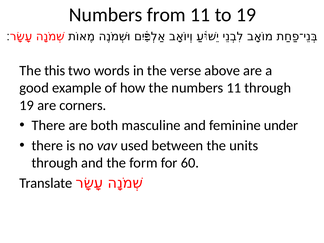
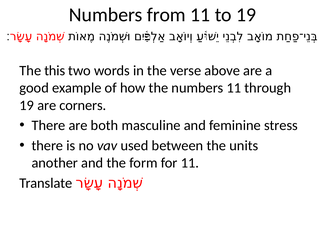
under: under -> stress (281, 125)
through: through -> another (55, 163)
for 60: 60 -> 11 (190, 163)
